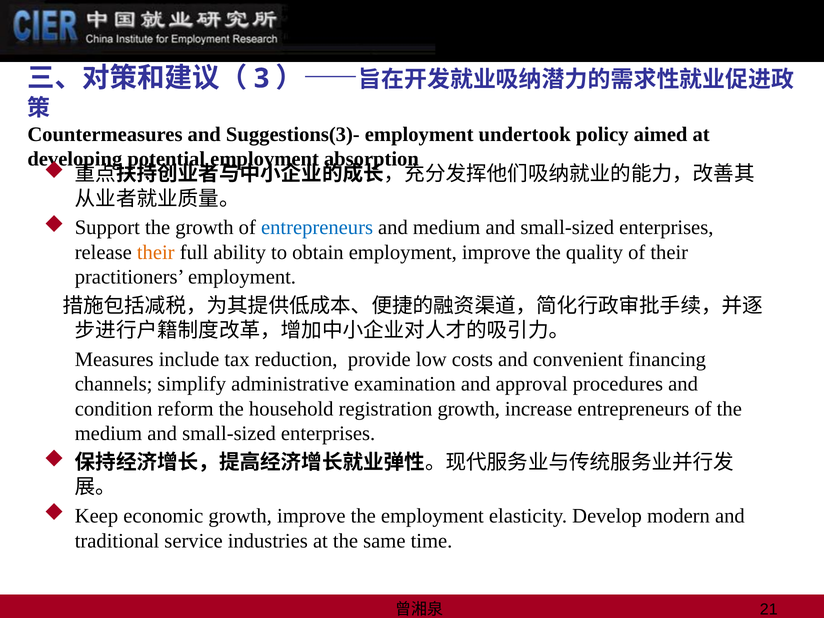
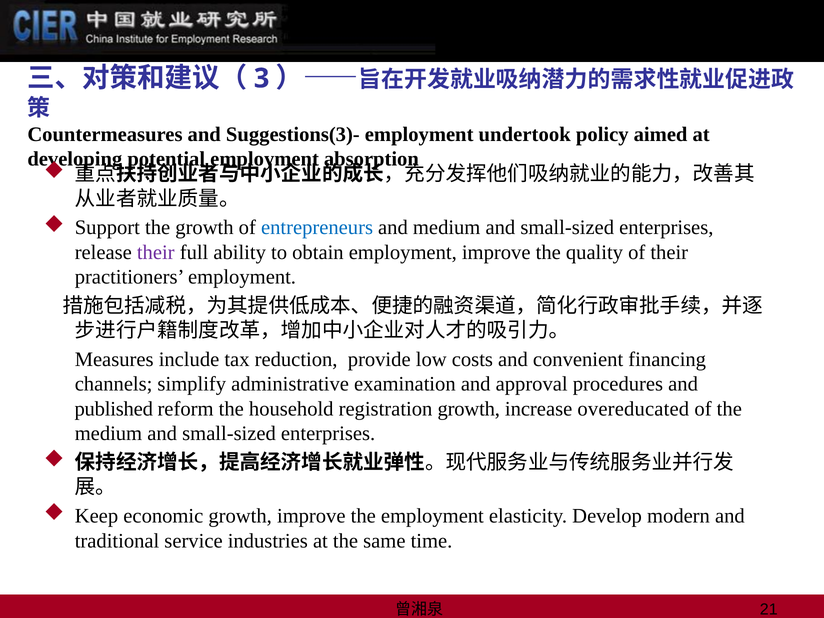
their colour: orange -> purple (156, 252)
condition: condition -> published (114, 409)
increase entrepreneurs: entrepreneurs -> overeducated (633, 409)
